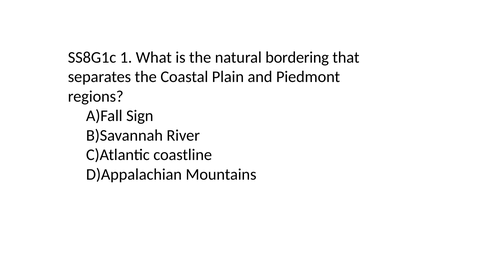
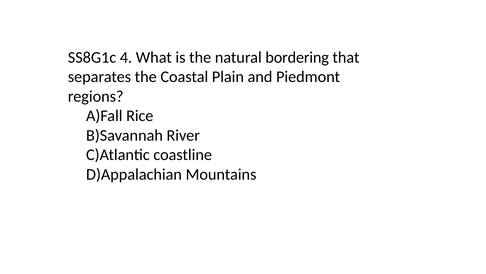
1: 1 -> 4 (126, 57)
Sign: Sign -> Rice (140, 116)
